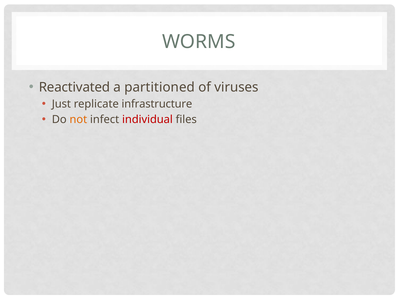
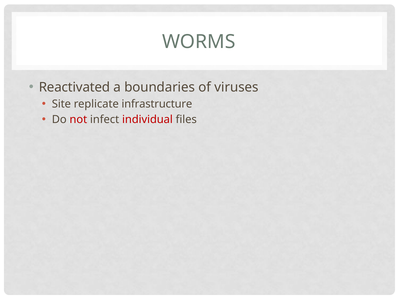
partitioned: partitioned -> boundaries (160, 87)
Just: Just -> Site (61, 104)
not colour: orange -> red (78, 120)
